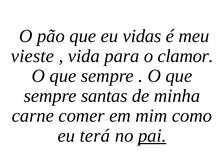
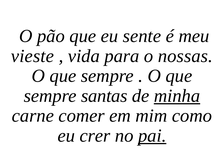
vidas: vidas -> sente (142, 36)
clamor: clamor -> nossas (185, 56)
minha underline: none -> present (177, 96)
terá: terá -> crer (95, 136)
